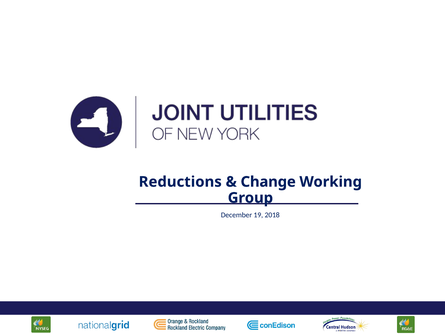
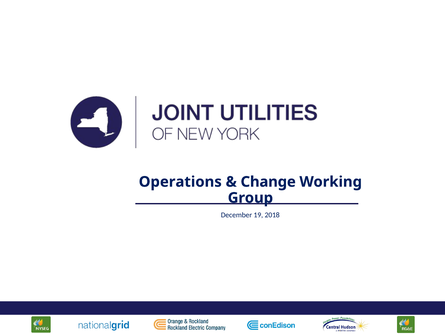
Reductions: Reductions -> Operations (180, 182)
